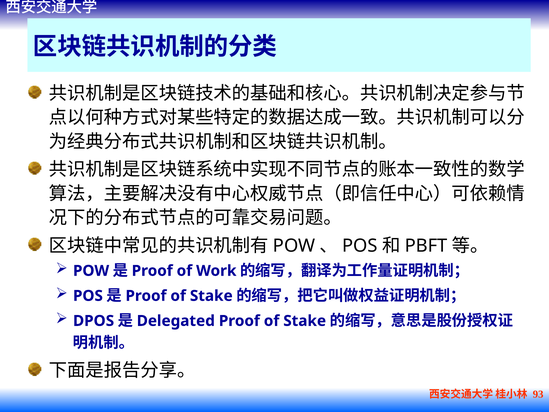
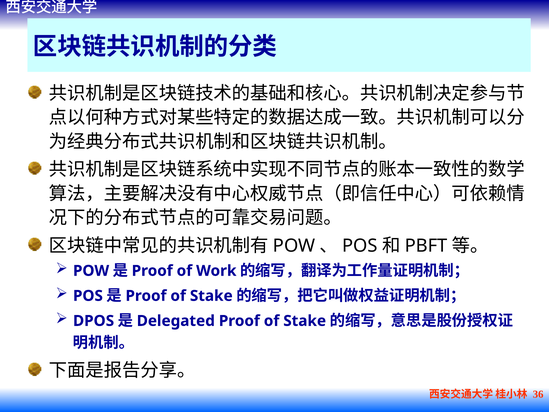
93: 93 -> 36 (538, 394)
